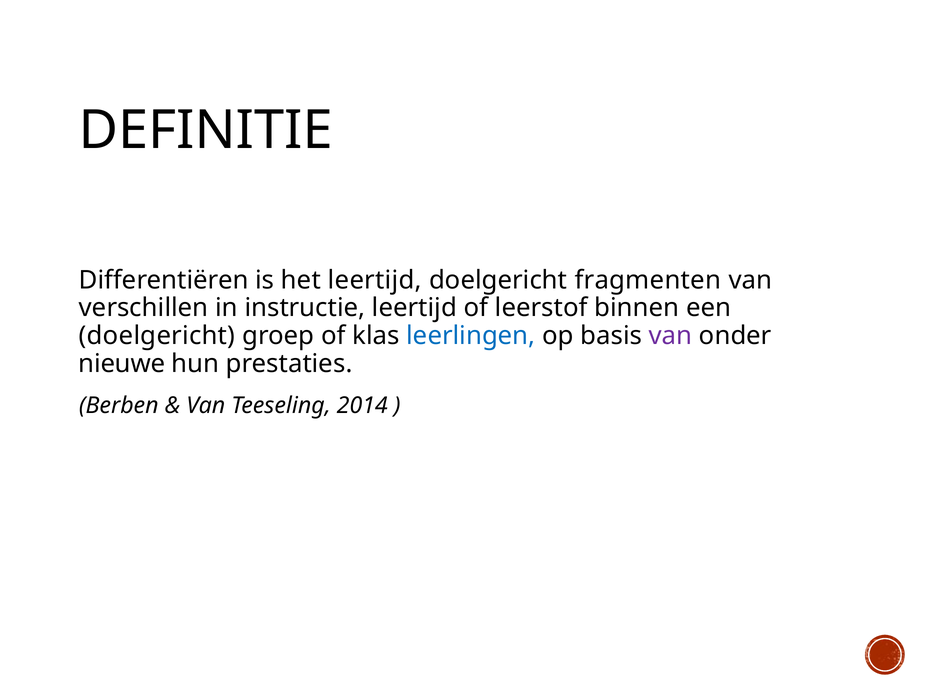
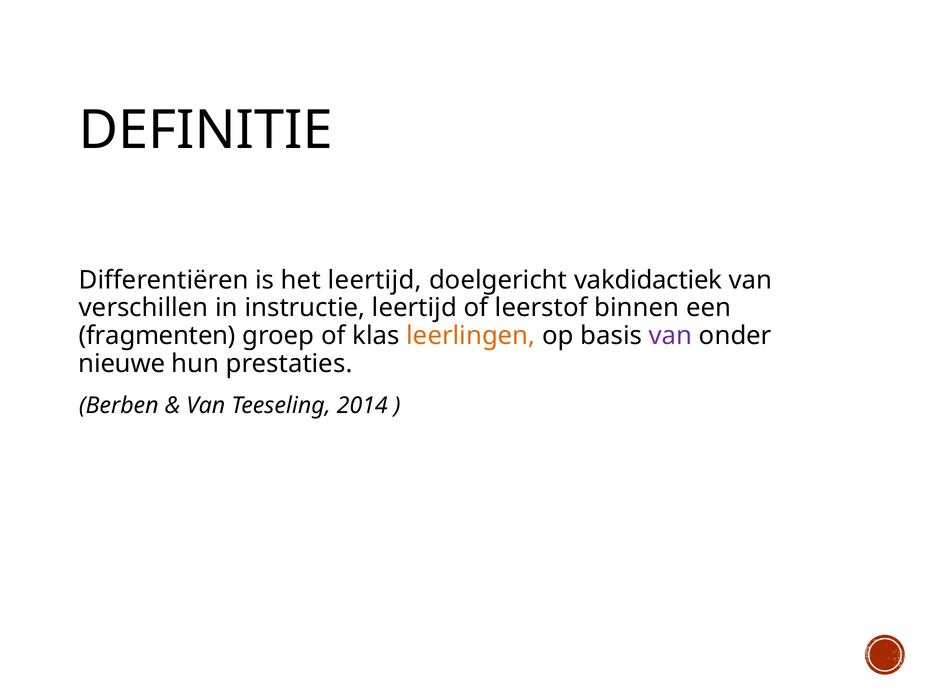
fragmenten: fragmenten -> vakdidactiek (648, 280)
doelgericht: doelgericht -> fragmenten (157, 336)
leerlingen colour: blue -> orange (471, 336)
